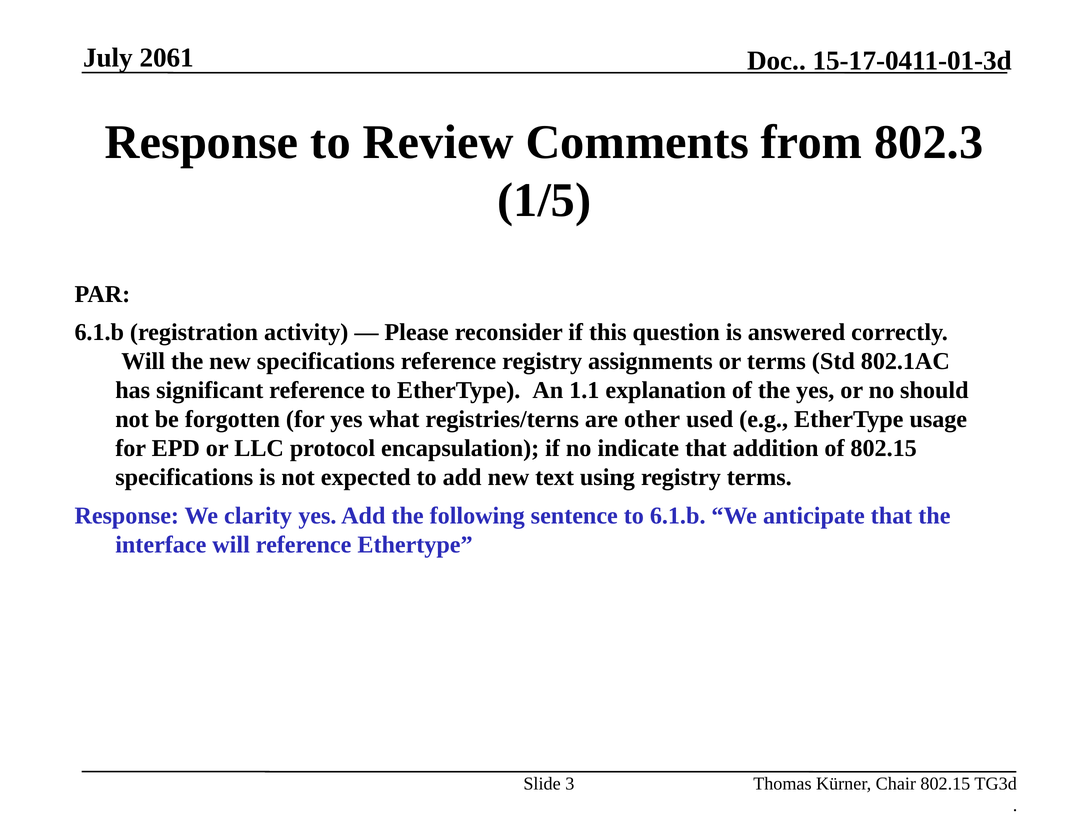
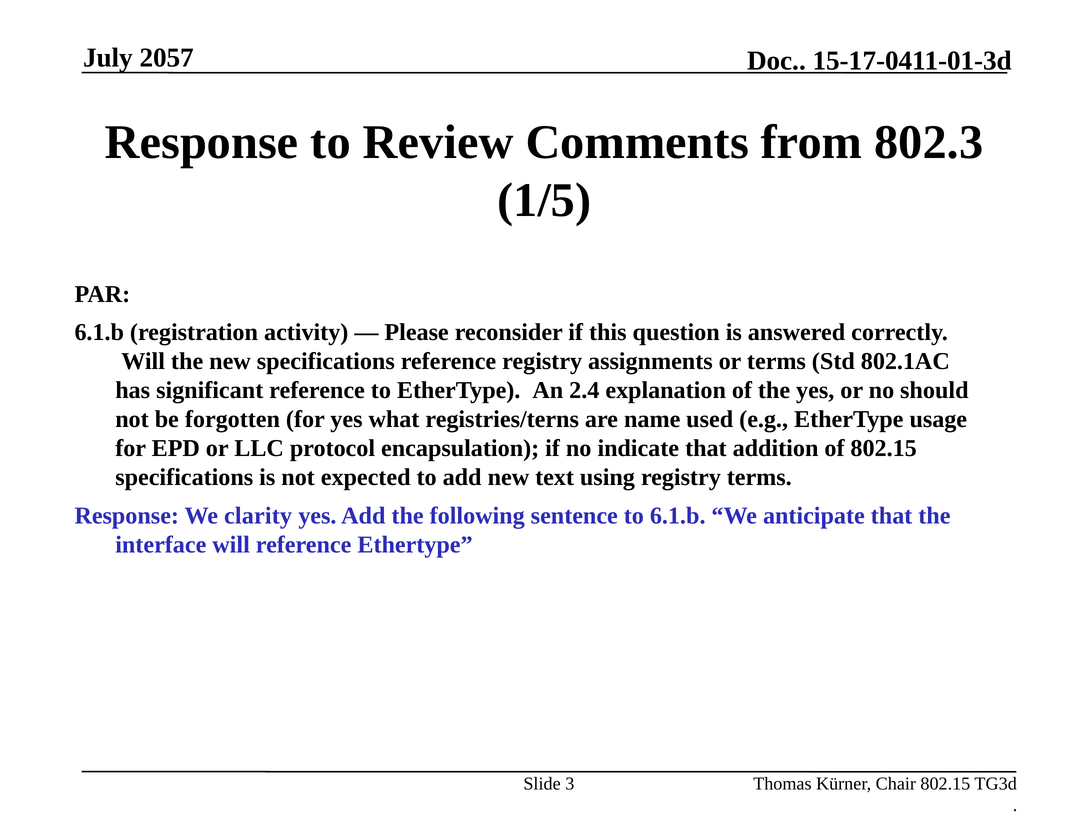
2061: 2061 -> 2057 (167, 58)
1.1: 1.1 -> 2.4 (584, 390)
other: other -> name (652, 419)
